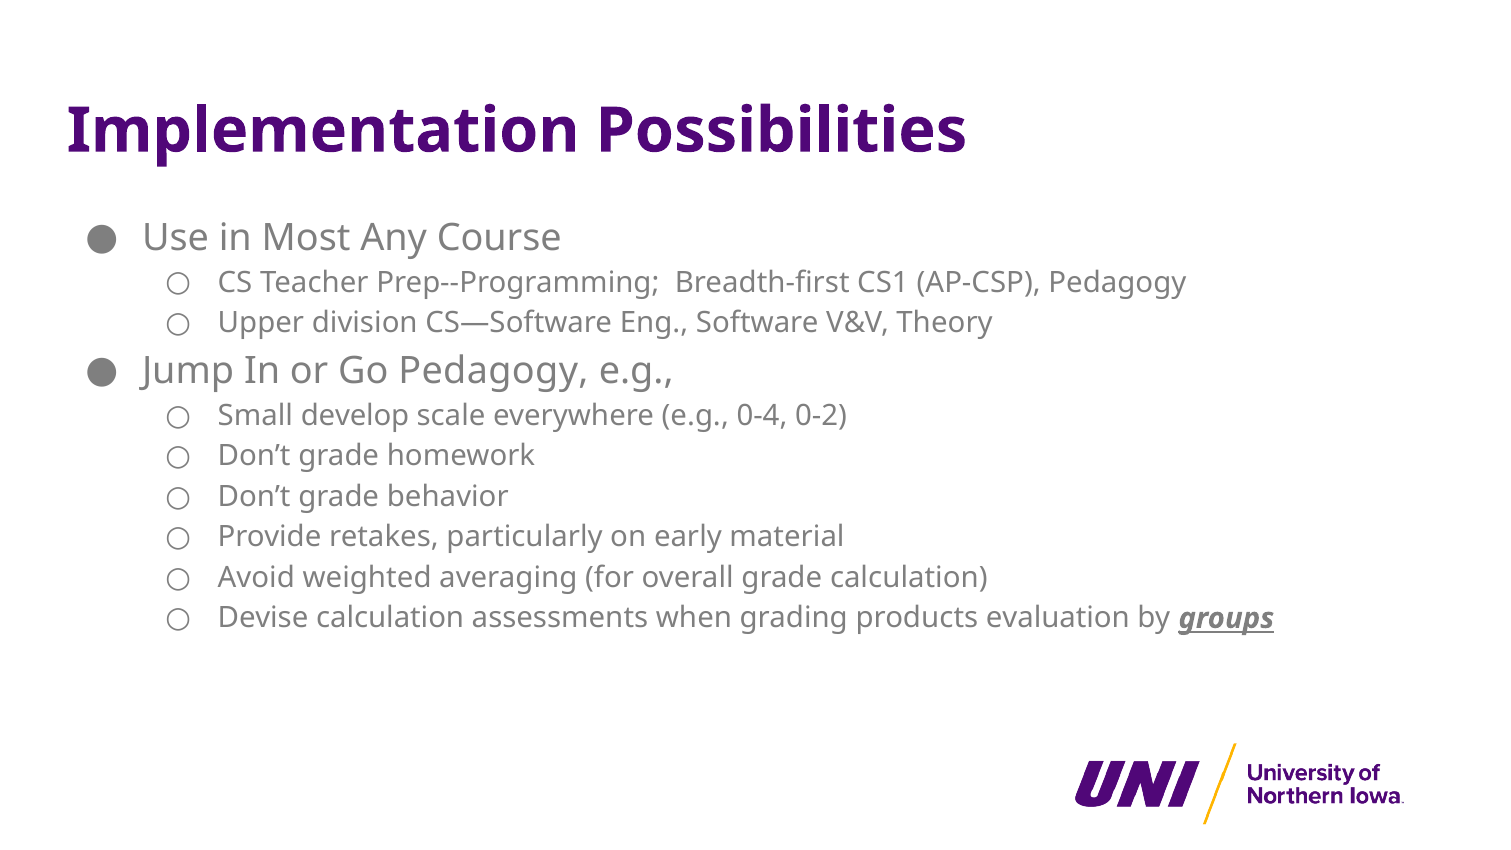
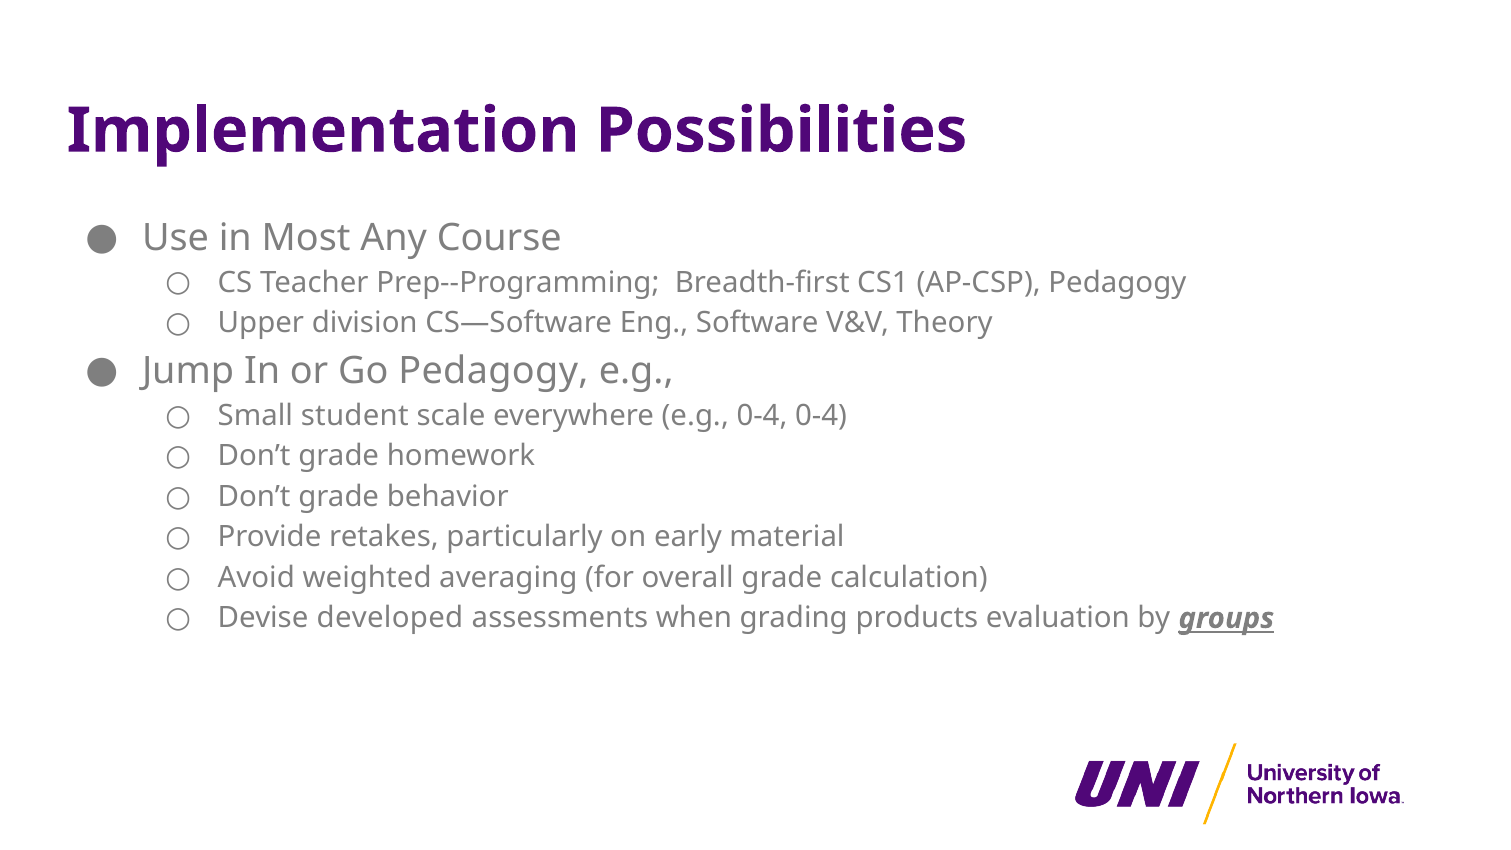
develop: develop -> student (355, 416)
0-4 0-2: 0-2 -> 0-4 (821, 416)
Devise calculation: calculation -> developed (390, 618)
